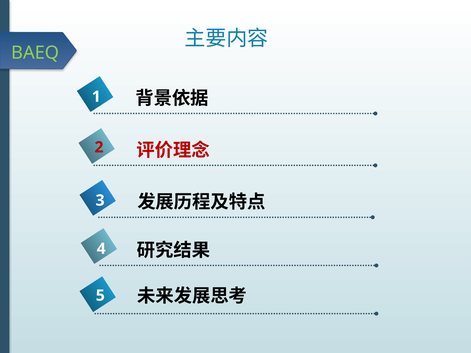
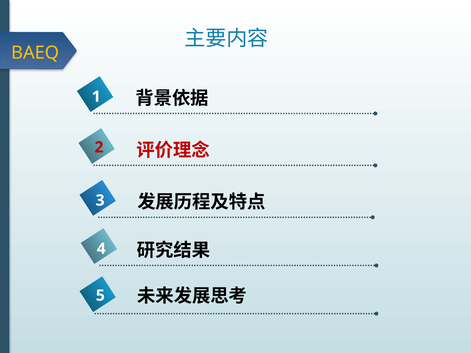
BAEQ colour: light green -> yellow (35, 53)
